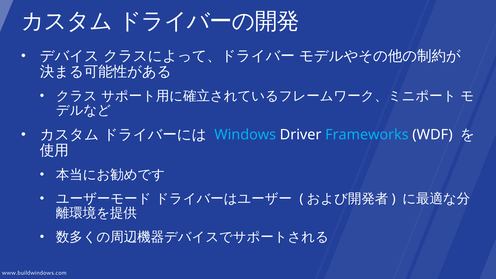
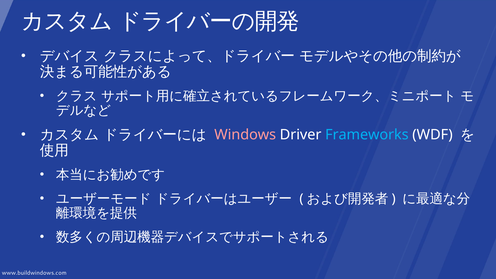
Windows colour: light blue -> pink (245, 135)
